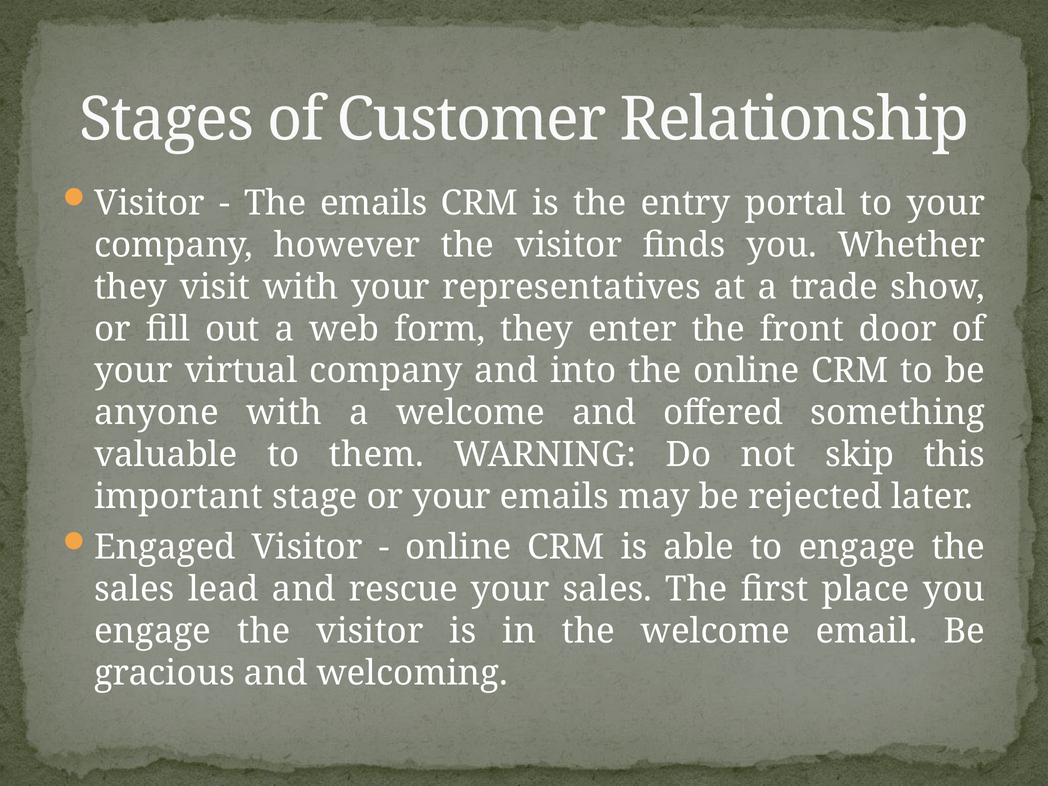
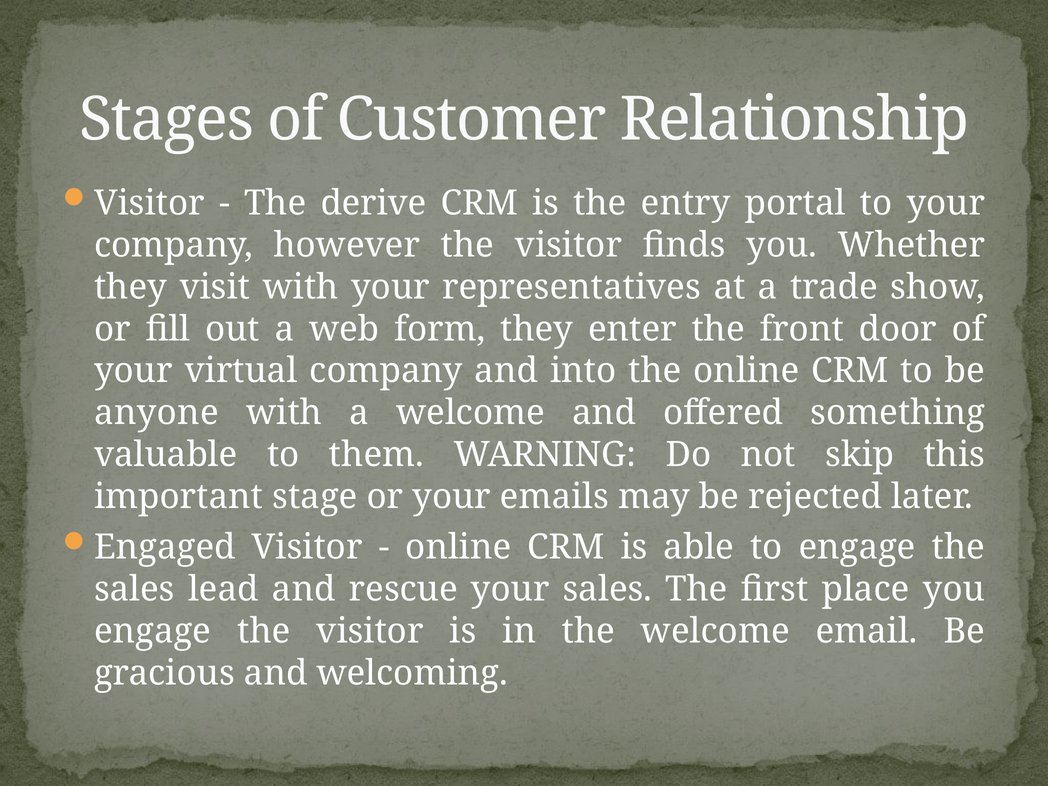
The emails: emails -> derive (374, 203)
